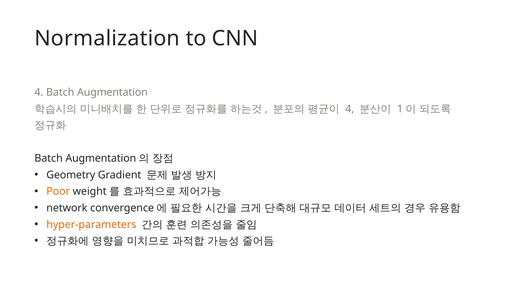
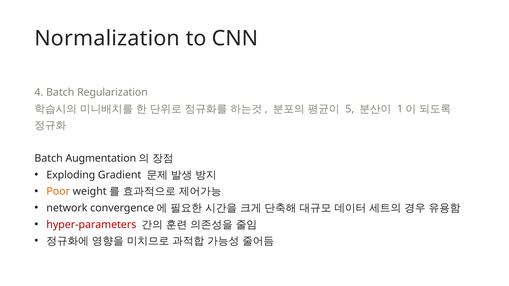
4 Batch Augmentation: Augmentation -> Regularization (112, 93)
4: 4 -> 5 (350, 109)
Geometry: Geometry -> Exploding (71, 175)
hyper-parameters colour: orange -> red (91, 225)
